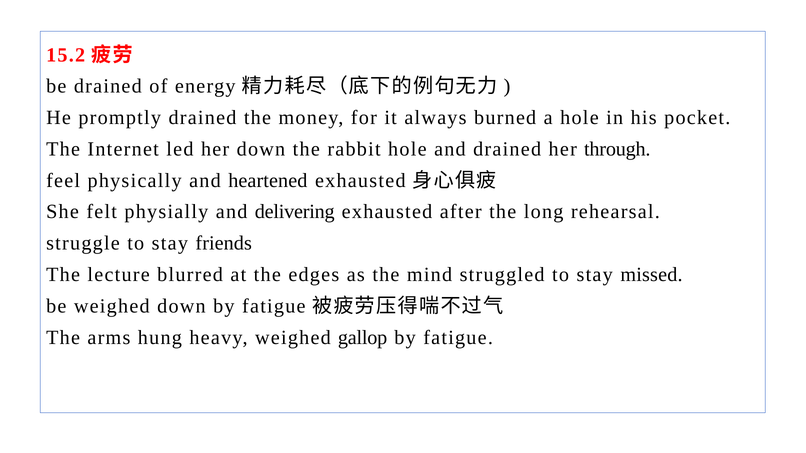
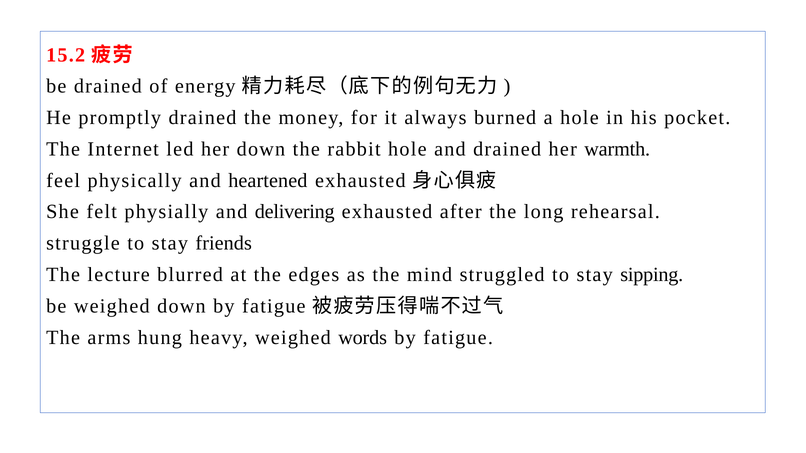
through: through -> warmth (617, 149)
missed: missed -> sipping (652, 275)
gallop: gallop -> words (363, 338)
